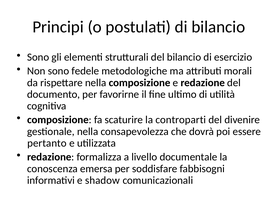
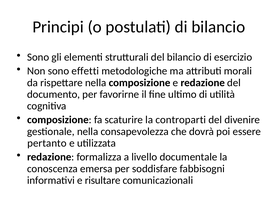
fedele: fedele -> effetti (85, 71)
shadow: shadow -> risultare (103, 181)
